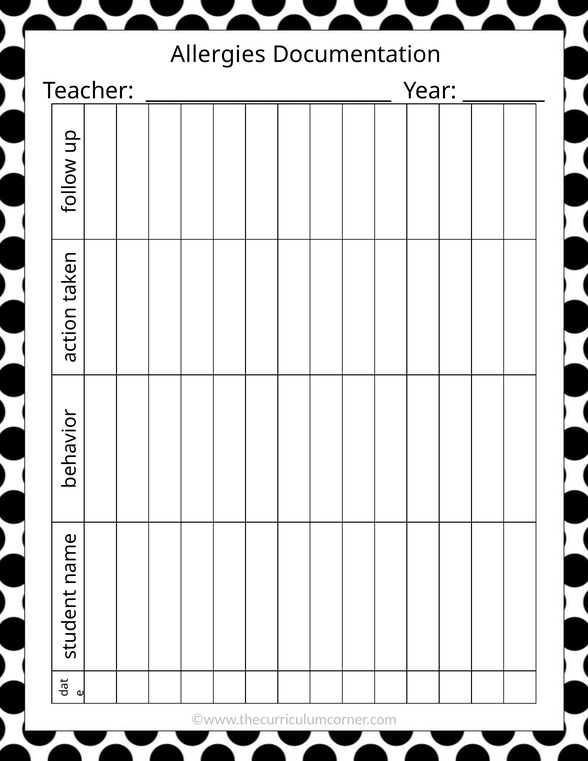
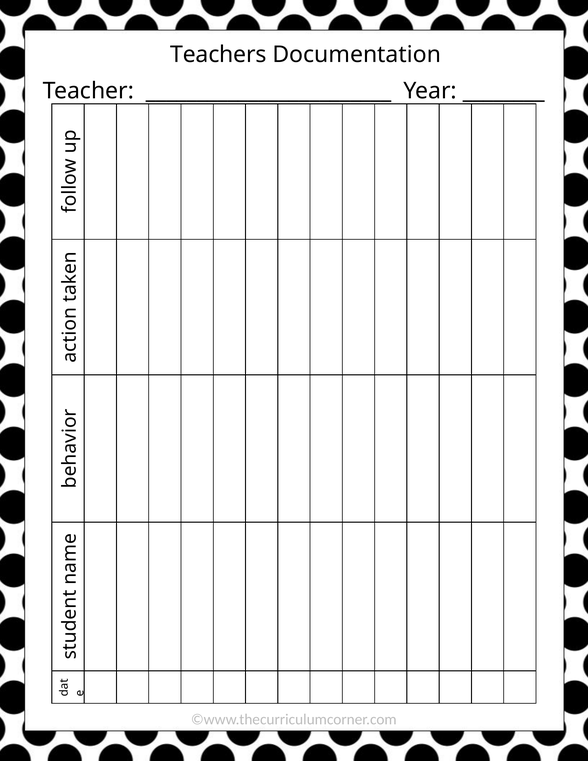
Allergies: Allergies -> Teachers (218, 54)
